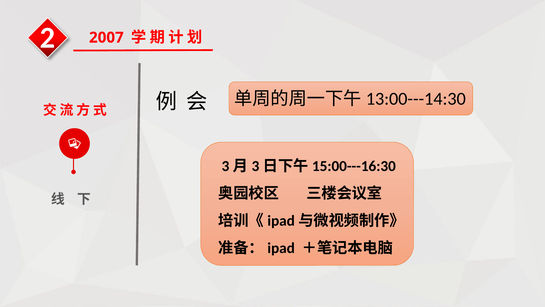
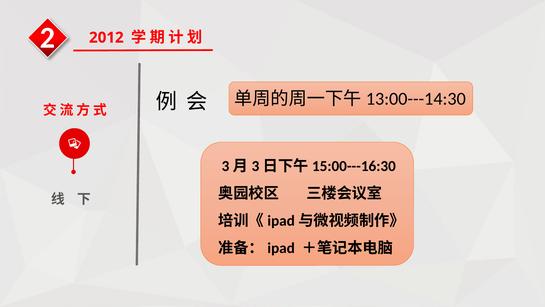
2007: 2007 -> 2012 (106, 38)
